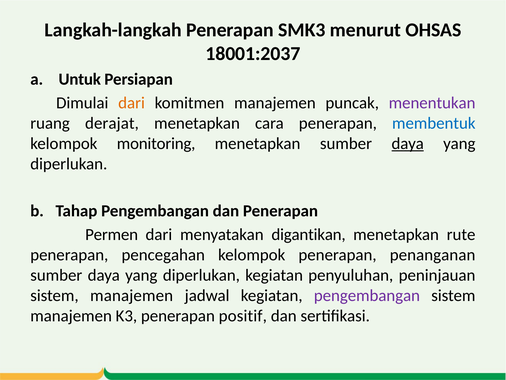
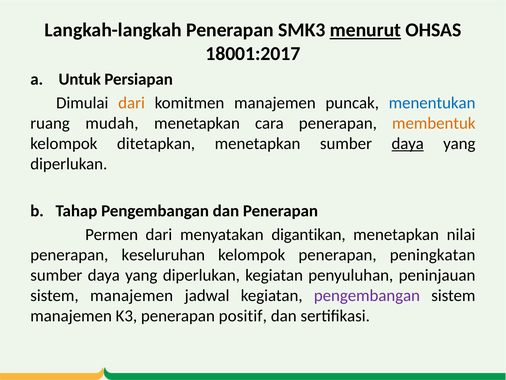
menurut underline: none -> present (365, 30)
18001:2037: 18001:2037 -> 18001:2017 (253, 54)
menentukan colour: purple -> blue (432, 103)
derajat: derajat -> mudah (112, 123)
membentuk colour: blue -> orange (434, 123)
monitoring: monitoring -> ditetapkan (156, 143)
rute: rute -> nilai (461, 234)
pencegahan: pencegahan -> keseluruhan (163, 255)
penanganan: penanganan -> peningkatan (433, 255)
